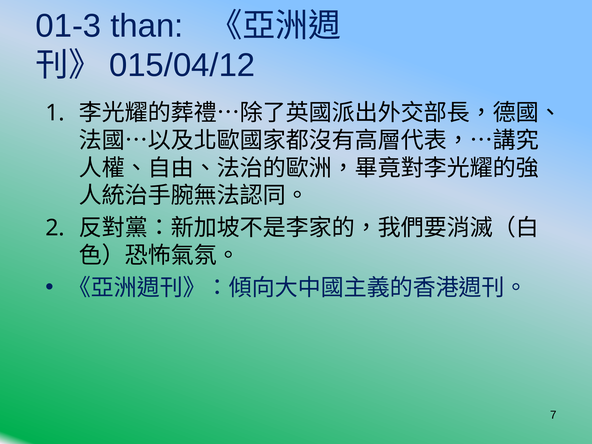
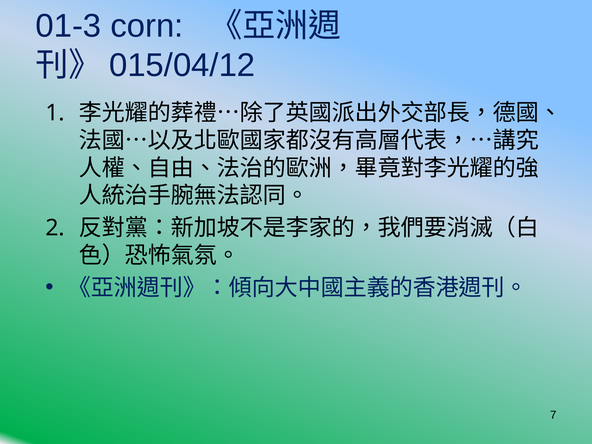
than: than -> corn (147, 26)
